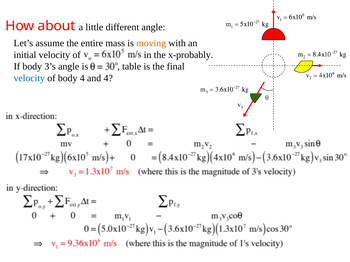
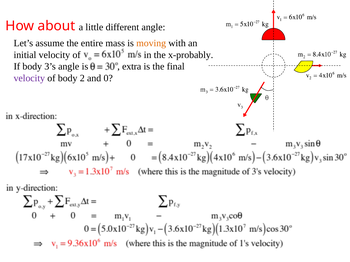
table: table -> extra (132, 67)
velocity colour: blue -> purple (29, 78)
body 4: 4 -> 2 (82, 78)
and 4: 4 -> 0 (108, 78)
